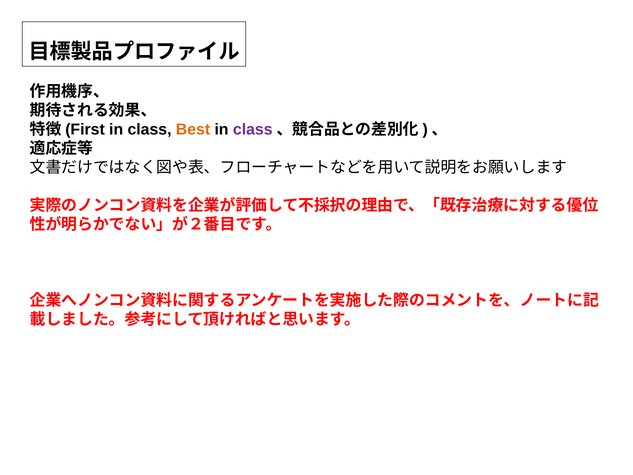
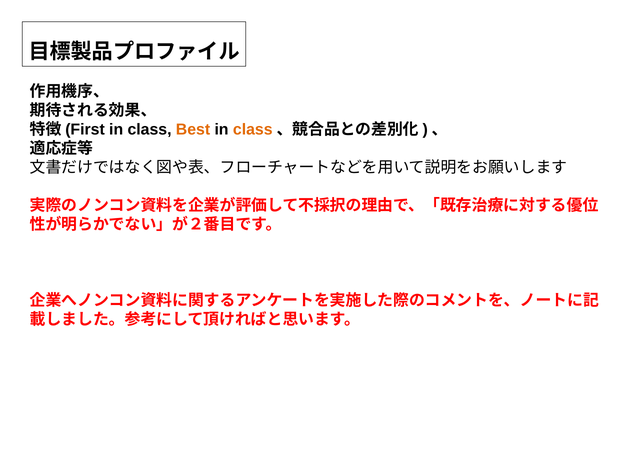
class colour: purple -> orange (253, 129)
